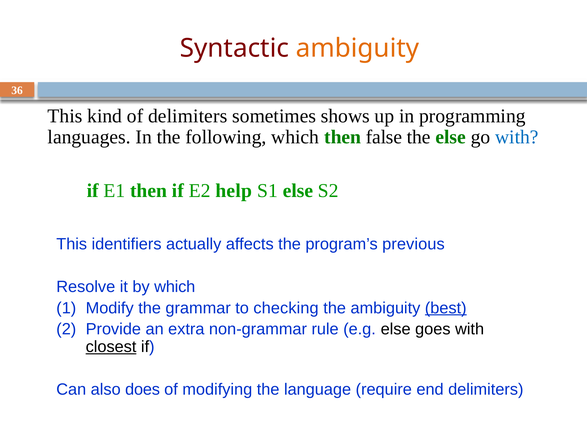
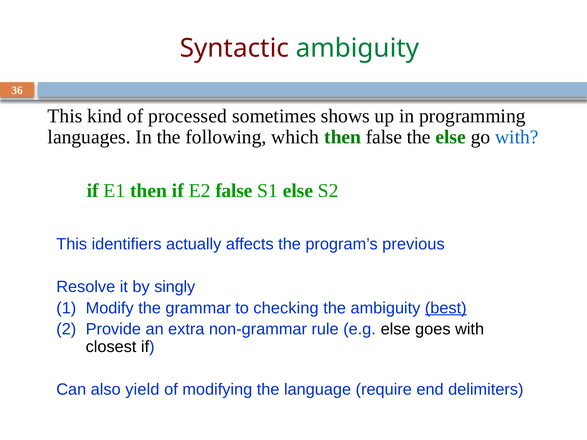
ambiguity colour: orange -> green (357, 48)
of delimiters: delimiters -> processed (188, 116)
E2 help: help -> false (234, 191)
by which: which -> singly (175, 287)
closest underline: present -> none (111, 347)
does: does -> yield (142, 390)
